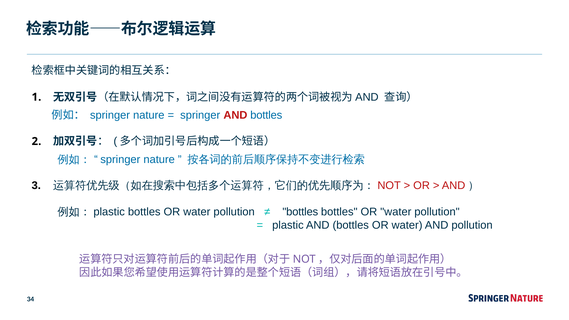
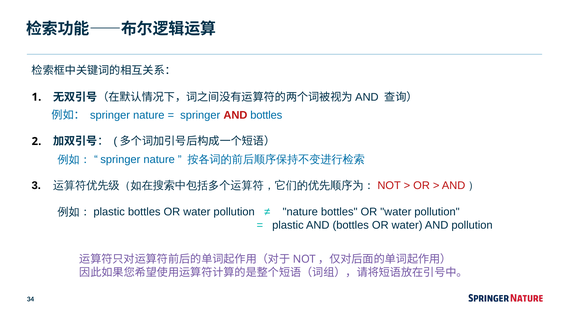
bottles: bottles -> nature (300, 212)
